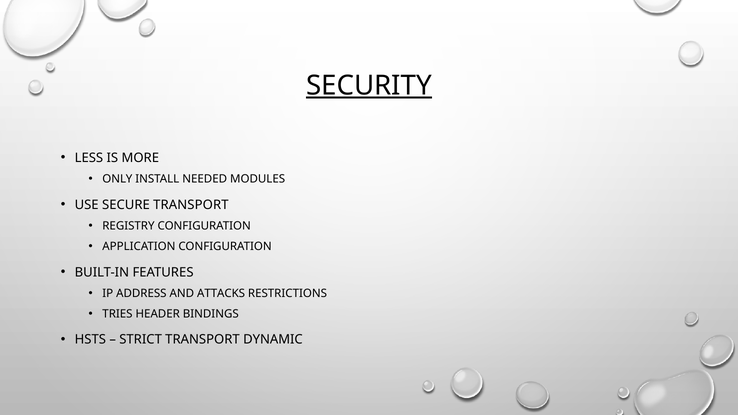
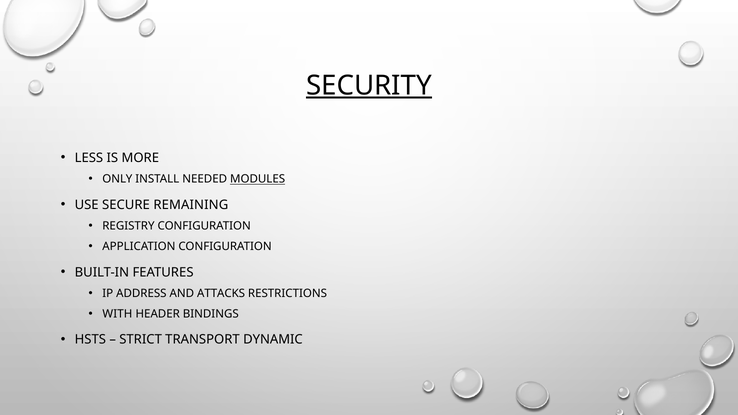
MODULES underline: none -> present (258, 179)
SECURE TRANSPORT: TRANSPORT -> REMAINING (191, 205)
TRIES: TRIES -> WITH (117, 314)
